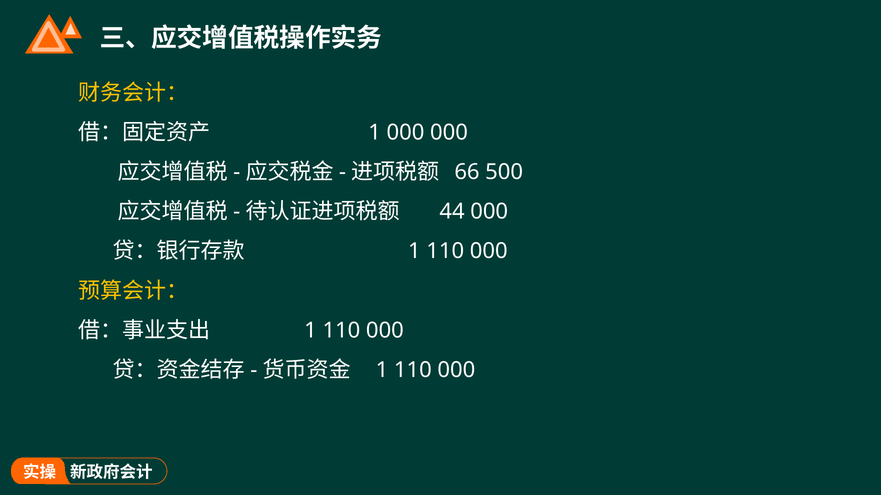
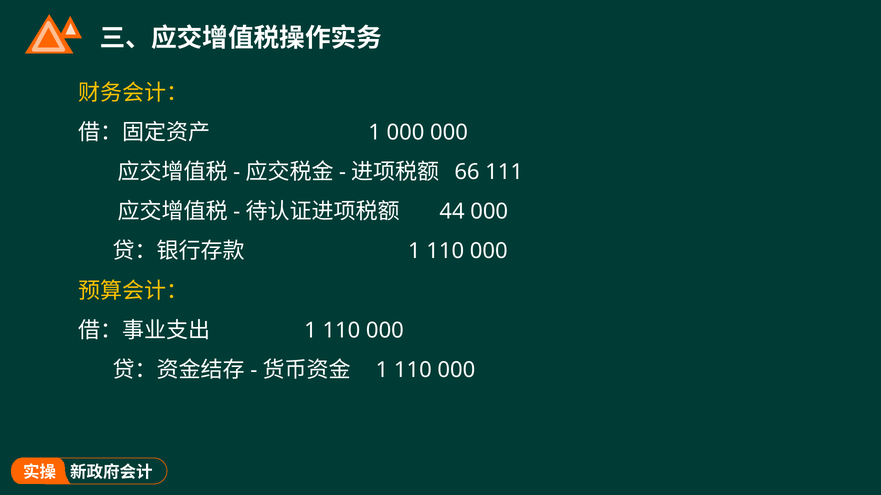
500: 500 -> 111 (504, 172)
